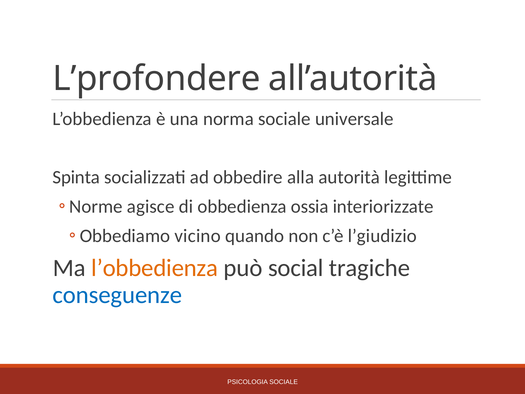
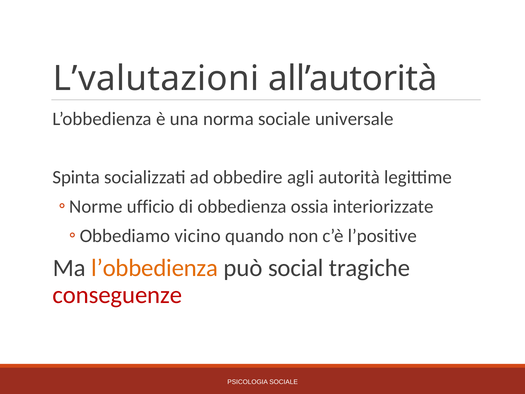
L’profondere: L’profondere -> L’valutazioni (156, 78)
alla: alla -> agli (301, 177)
agisce: agisce -> ufficio (151, 206)
l’giudizio: l’giudizio -> l’positive (382, 236)
conseguenze colour: blue -> red (117, 295)
